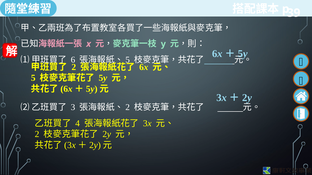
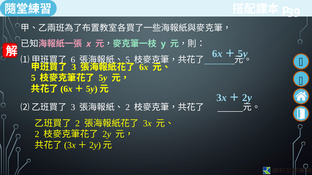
2: 2 -> 3 (74, 67)
4: 4 -> 2 (78, 124)
